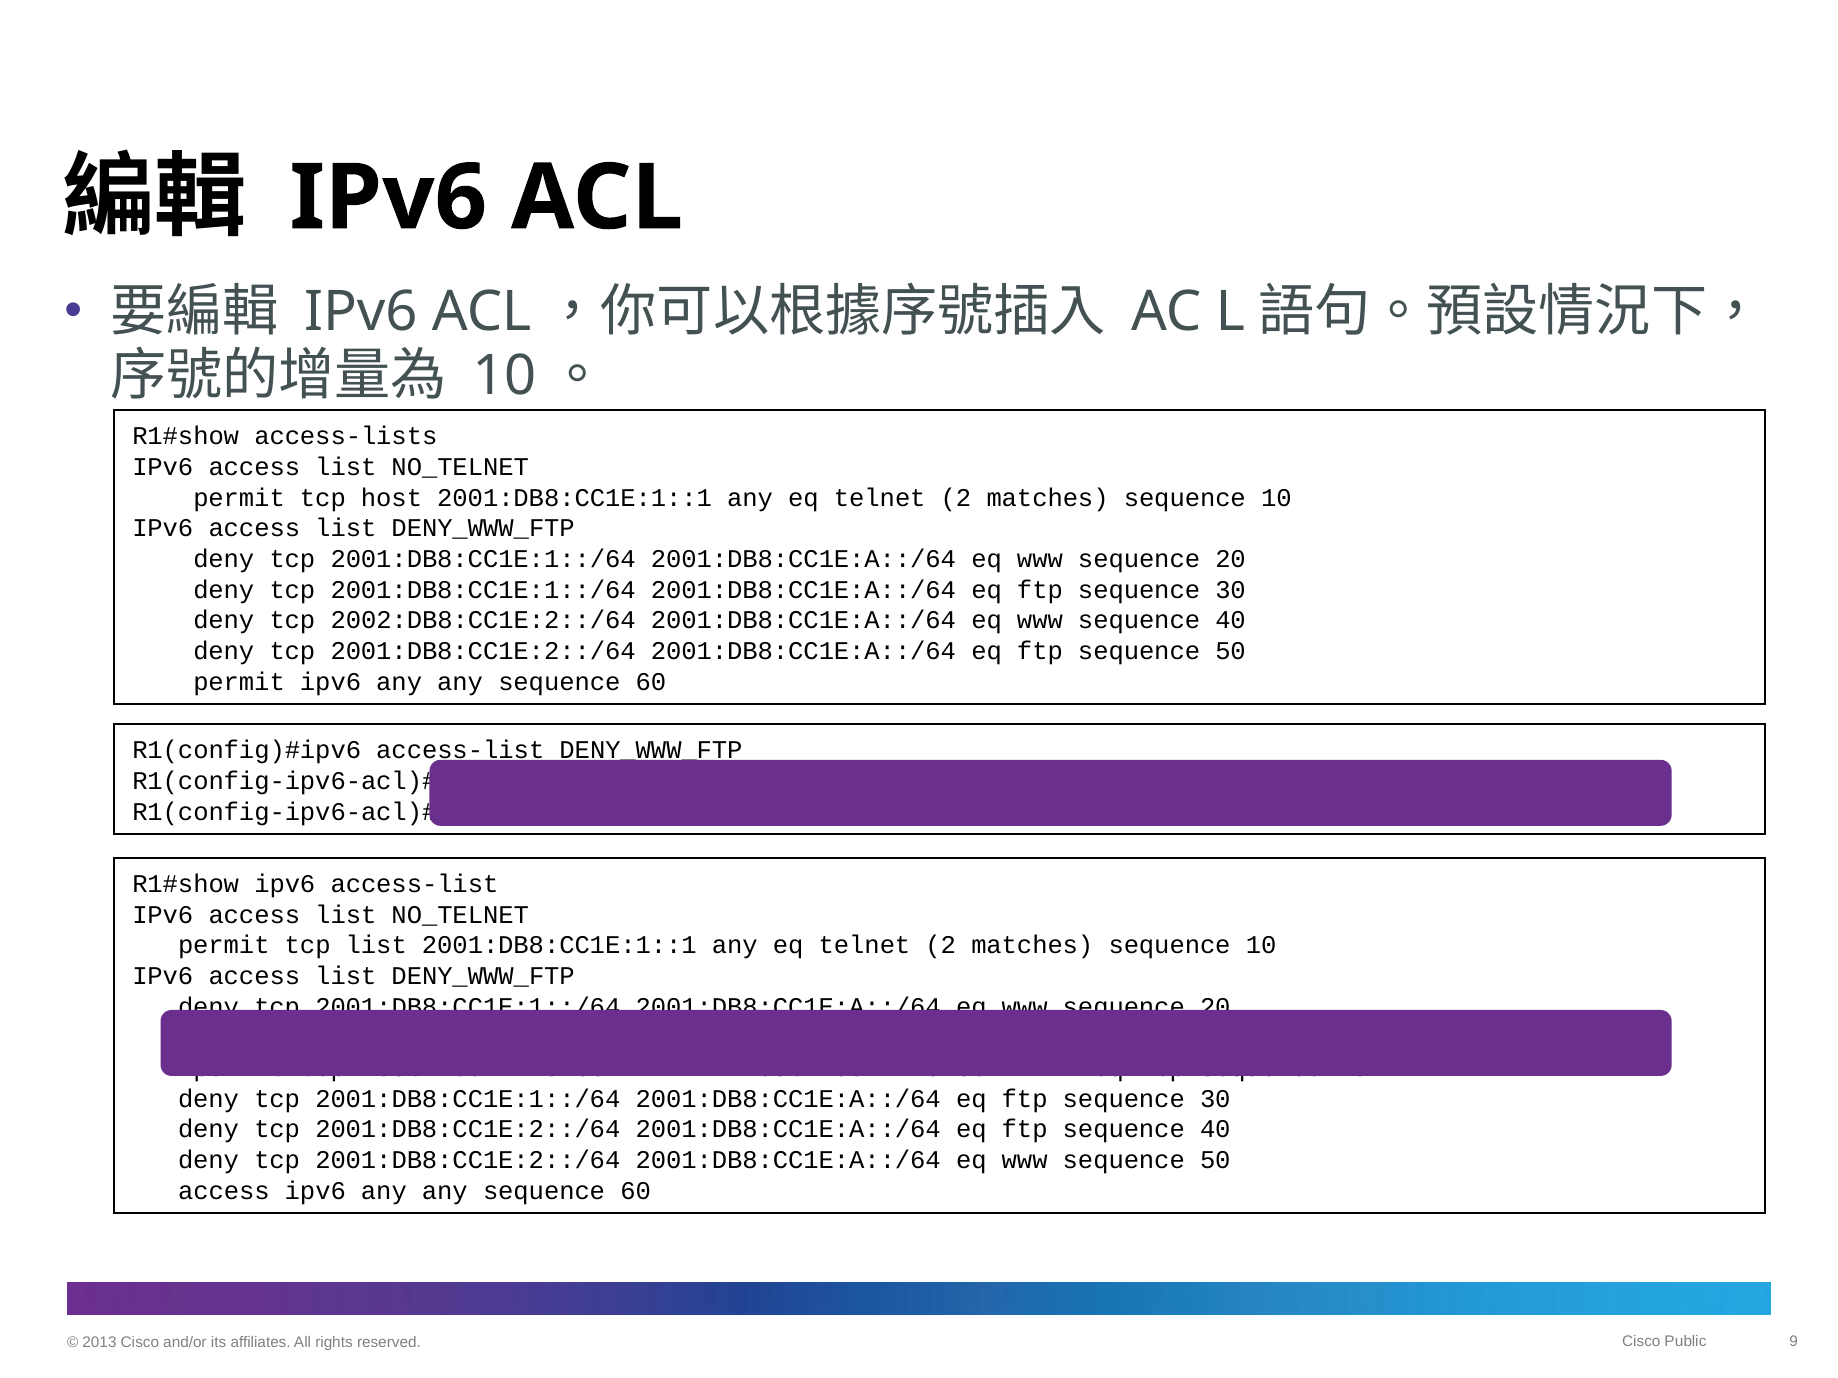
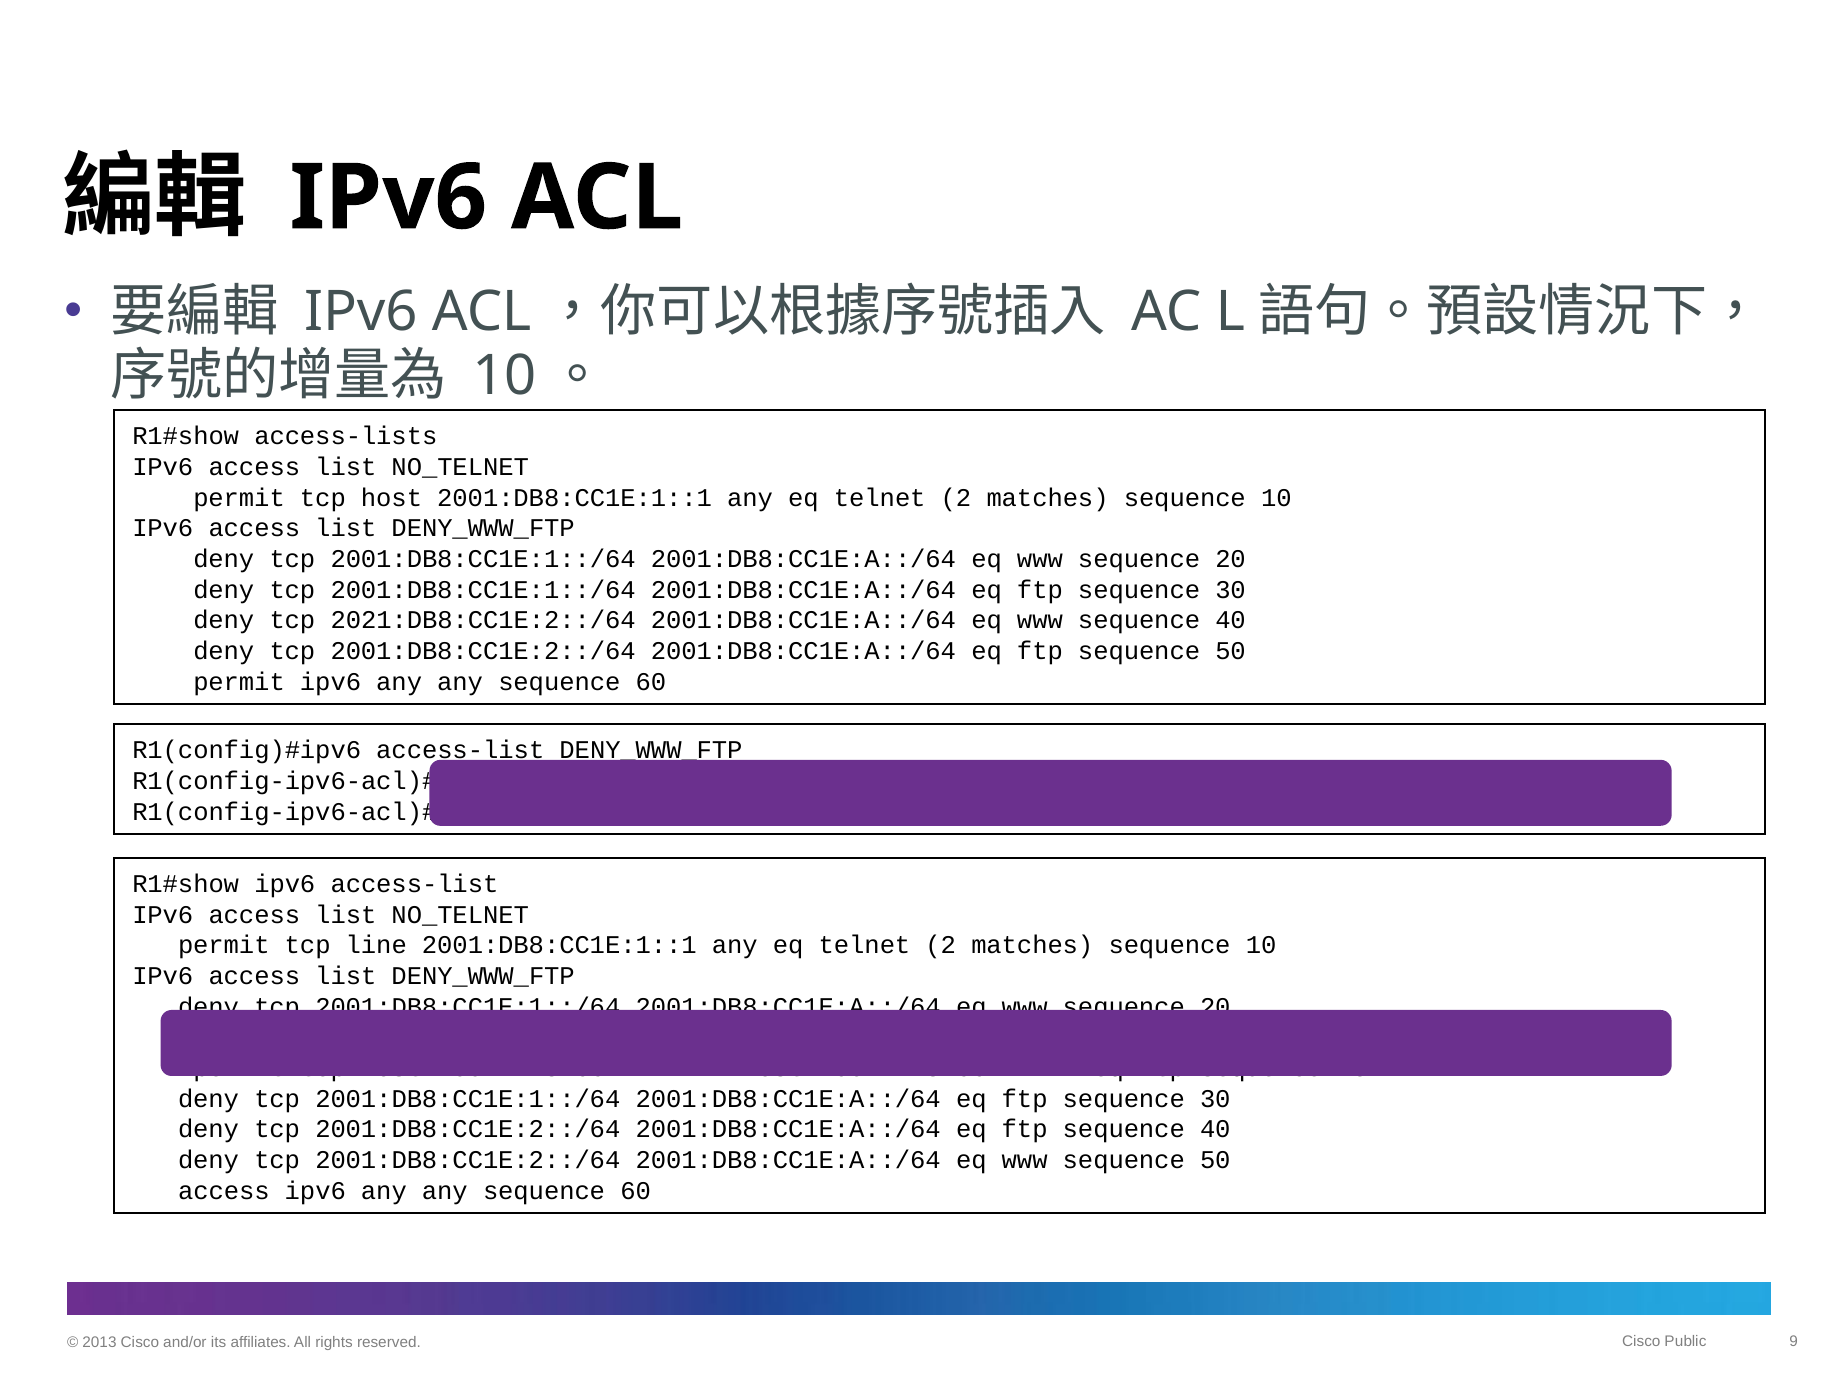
2002:DB8:CC1E:2::/64: 2002:DB8:CC1E:2::/64 -> 2021:DB8:CC1E:2::/64 (483, 621)
tcp list: list -> line (376, 946)
